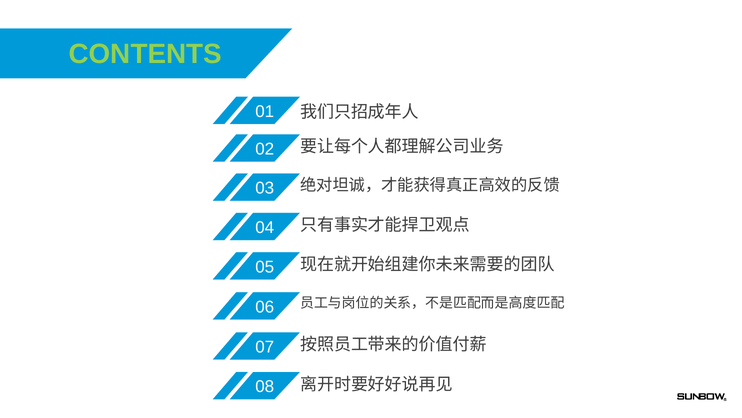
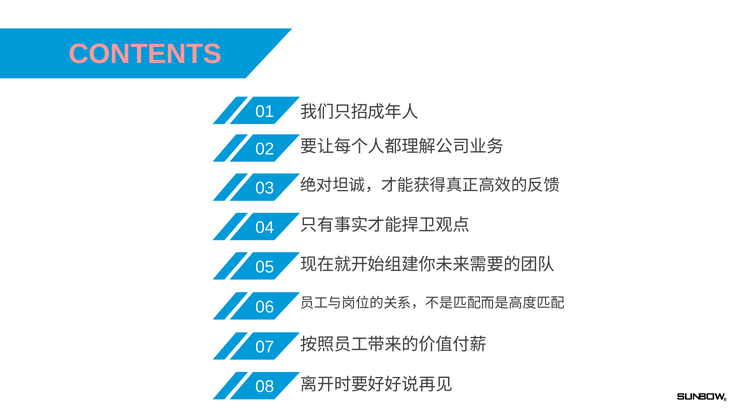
CONTENTS colour: light green -> pink (145, 54)
